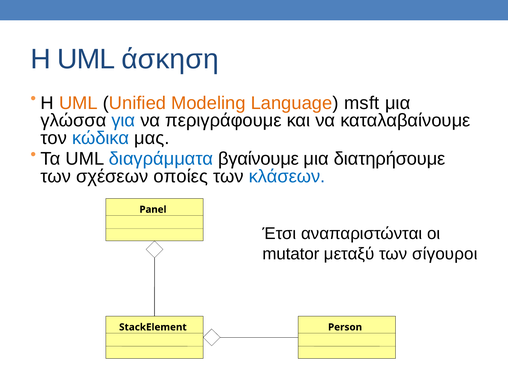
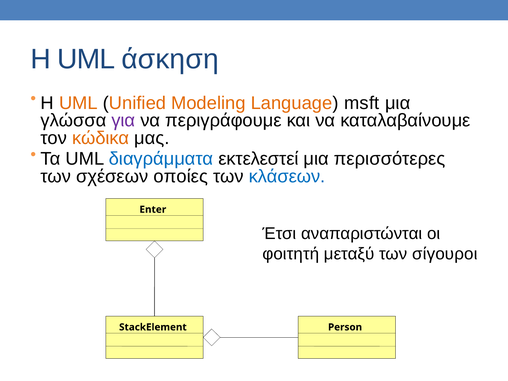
για colour: blue -> purple (123, 121)
κώδικα colour: blue -> orange (101, 138)
βγαίνουμε: βγαίνουμε -> εκτελεστεί (258, 159)
διατηρήσουμε: διατηρήσουμε -> περισσότερες (390, 159)
Panel: Panel -> Enter (153, 210)
mutator: mutator -> φοιτητή (291, 254)
